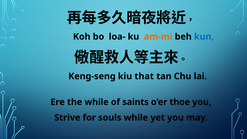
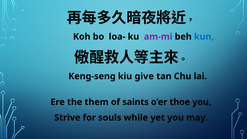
am-mi colour: orange -> purple (158, 37)
that: that -> give (144, 76)
the while: while -> them (97, 102)
